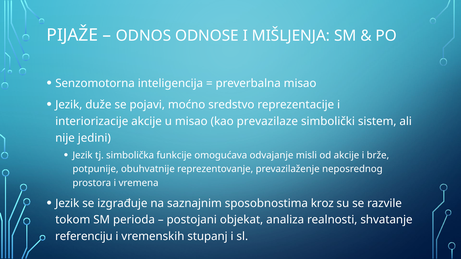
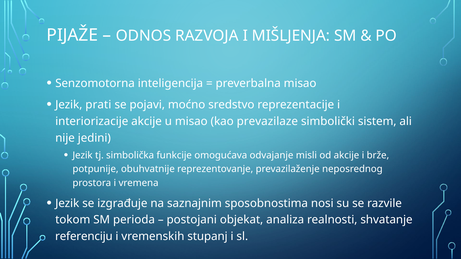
ODNOSE: ODNOSE -> RAZVOJA (207, 36)
duže: duže -> prati (98, 105)
kroz: kroz -> nosi (322, 203)
